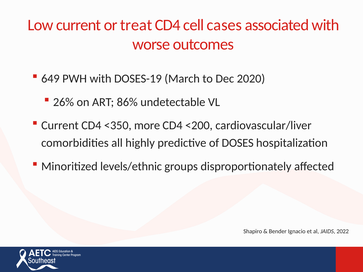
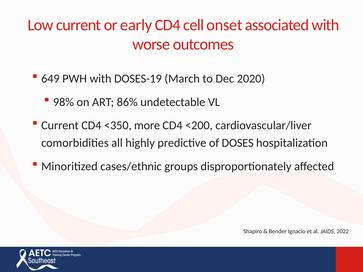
treat: treat -> early (136, 25)
cases: cases -> onset (224, 25)
26%: 26% -> 98% (63, 102)
levels/ethnic: levels/ethnic -> cases/ethnic (131, 166)
